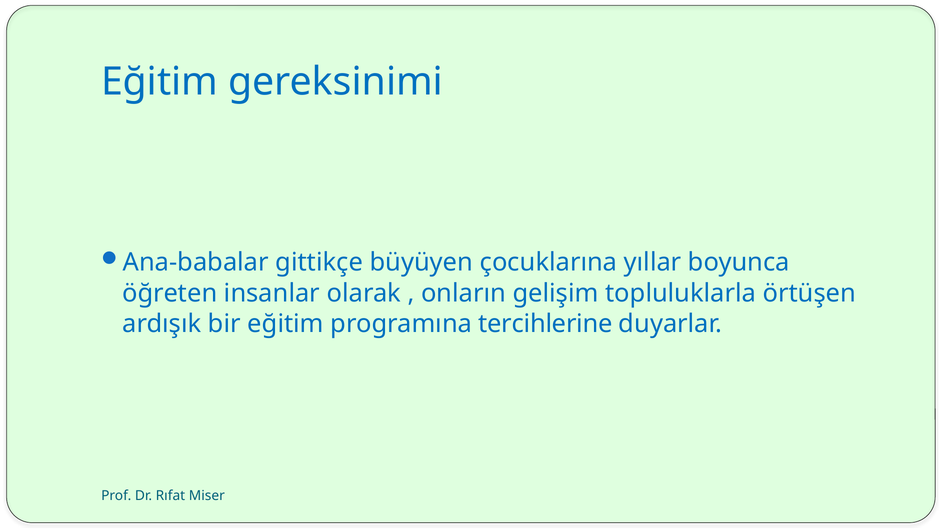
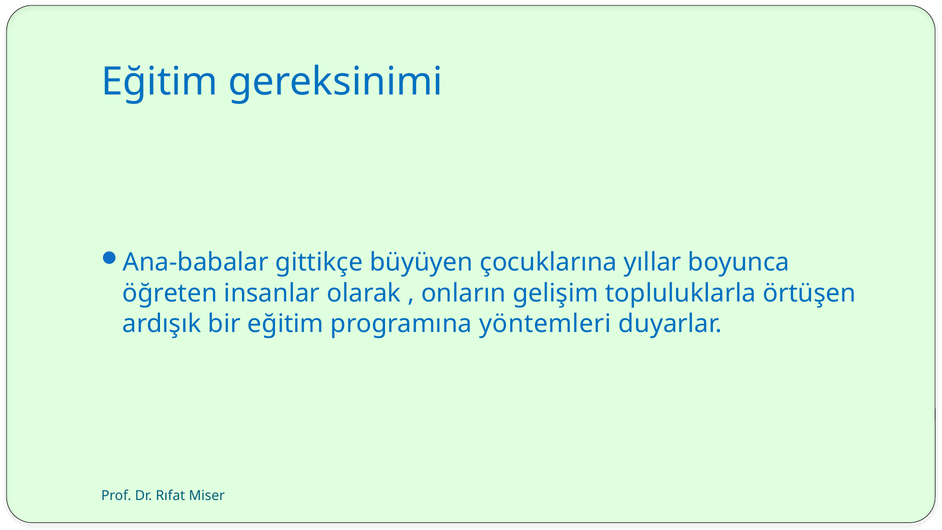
tercihlerine: tercihlerine -> yöntemleri (545, 324)
